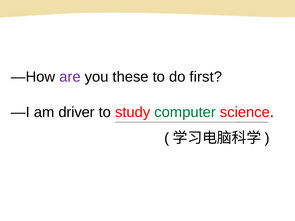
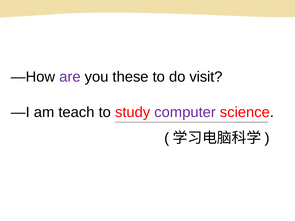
first: first -> visit (206, 77)
driver: driver -> teach (76, 112)
computer colour: green -> purple (185, 112)
